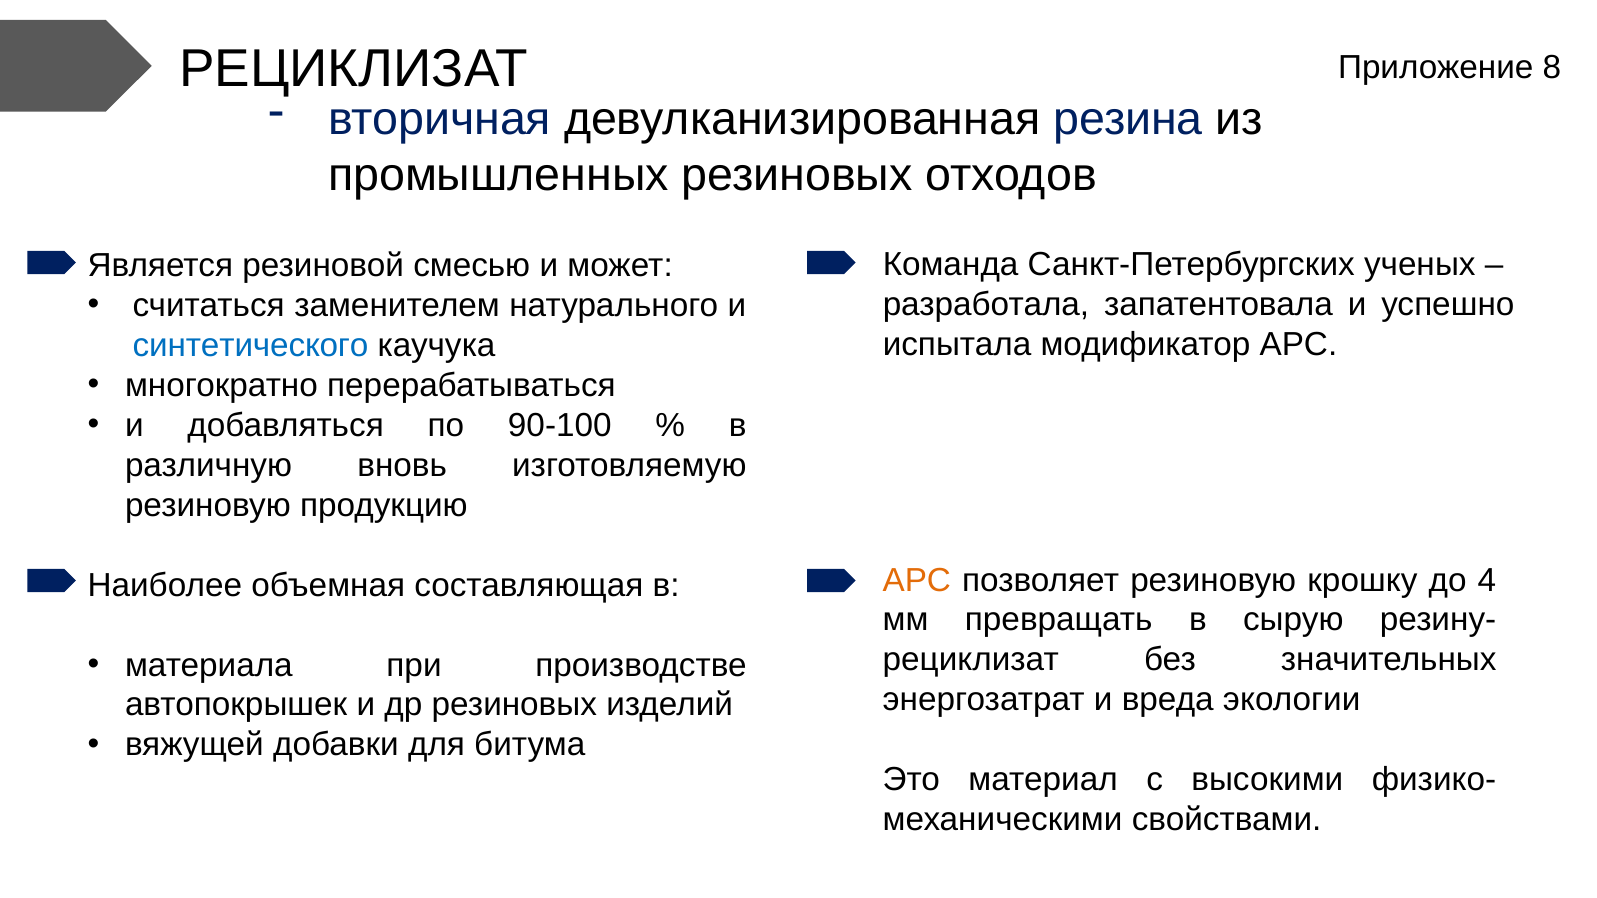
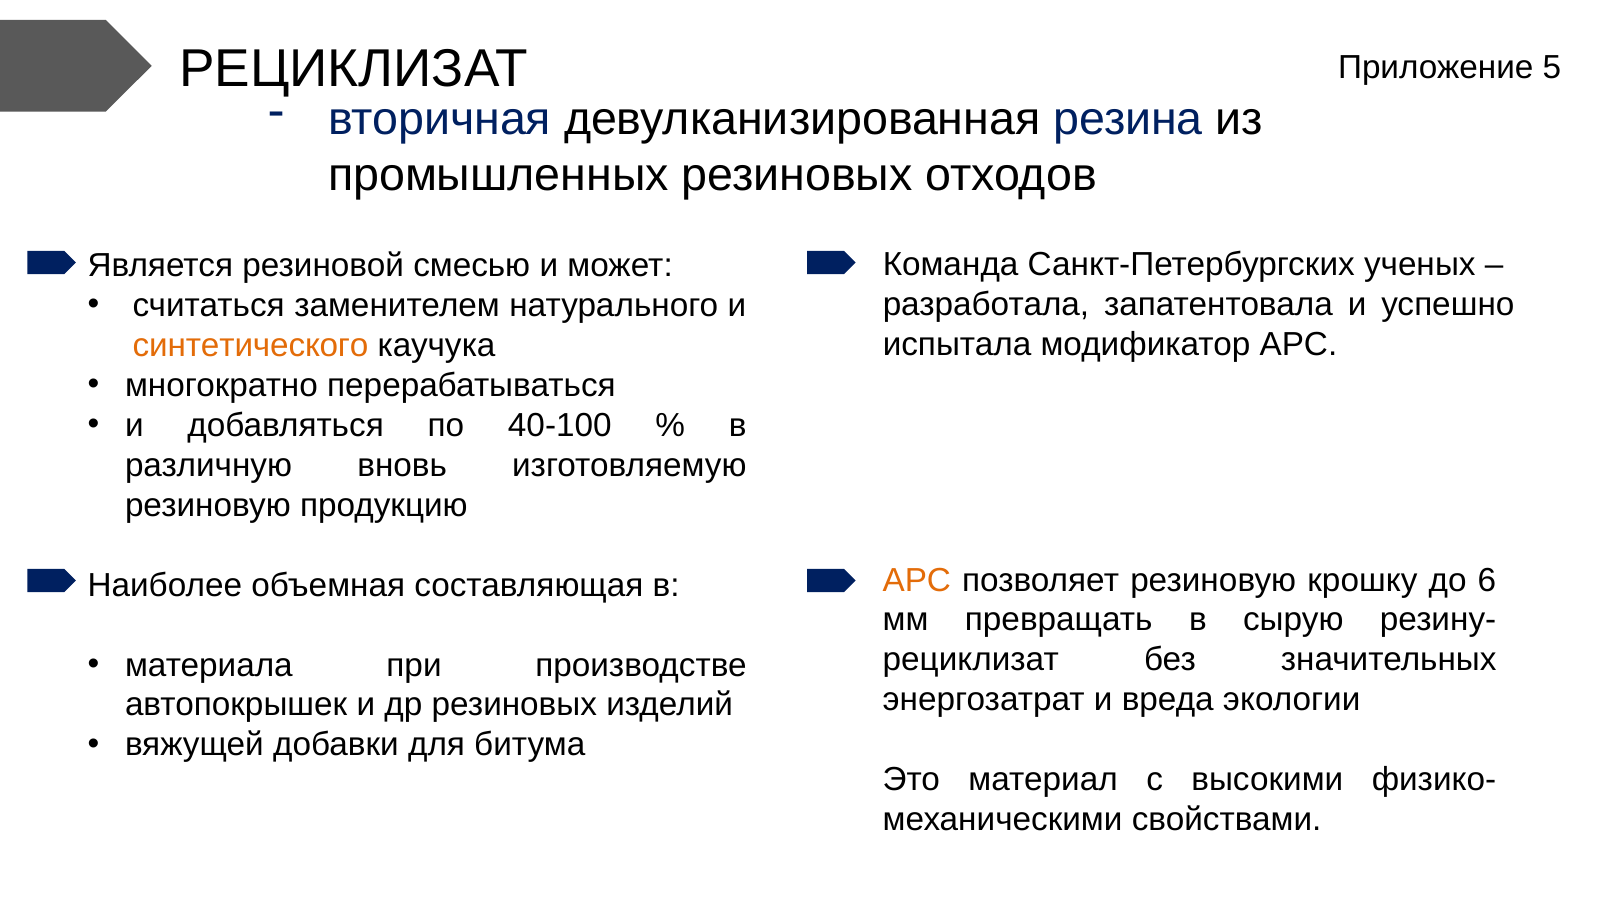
8: 8 -> 5 (1552, 68)
синтетического colour: blue -> orange (251, 346)
90-100: 90-100 -> 40-100 (560, 426)
4: 4 -> 6 (1487, 580)
